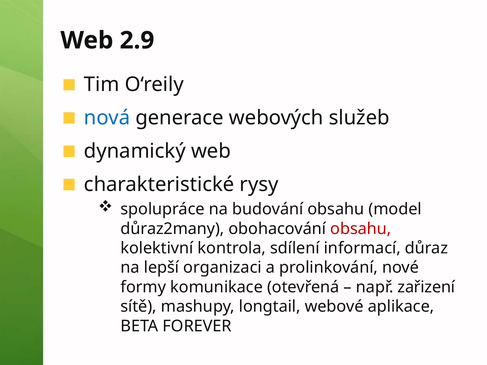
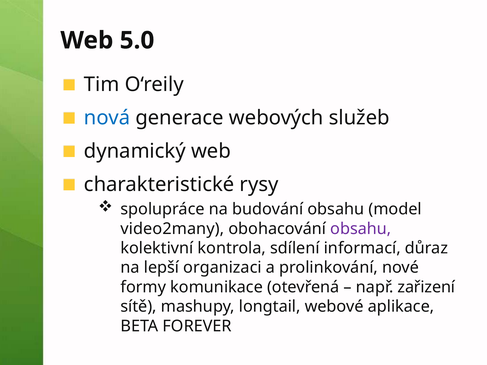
2.9: 2.9 -> 5.0 (137, 40)
důraz2many: důraz2many -> video2many (172, 229)
obsahu colour: red -> purple (361, 229)
